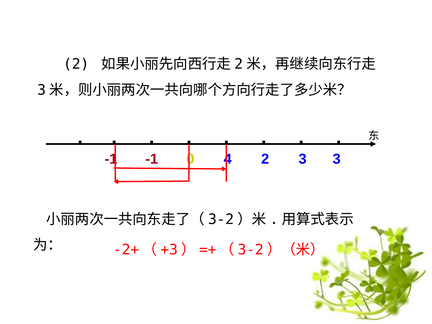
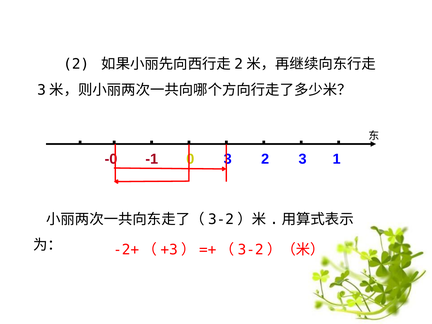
-1: -1 -> -0 (111, 159)
0 4: 4 -> 3 (228, 159)
3 3: 3 -> 1 (337, 159)
